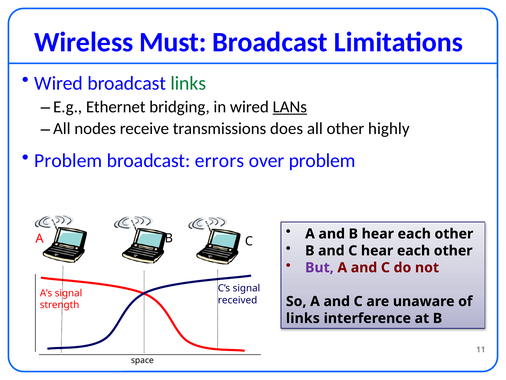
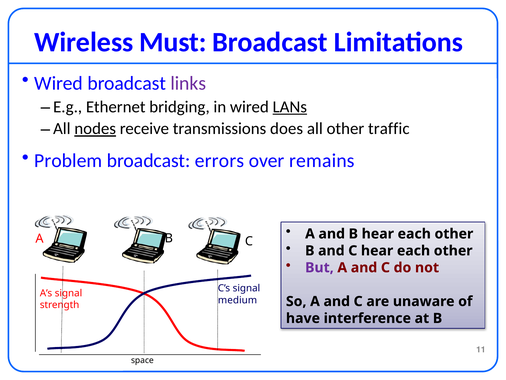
links colour: green -> purple (188, 83)
nodes underline: none -> present (95, 129)
highly: highly -> traffic (389, 129)
over problem: problem -> remains (322, 161)
received: received -> medium (238, 300)
links: links -> have (303, 318)
